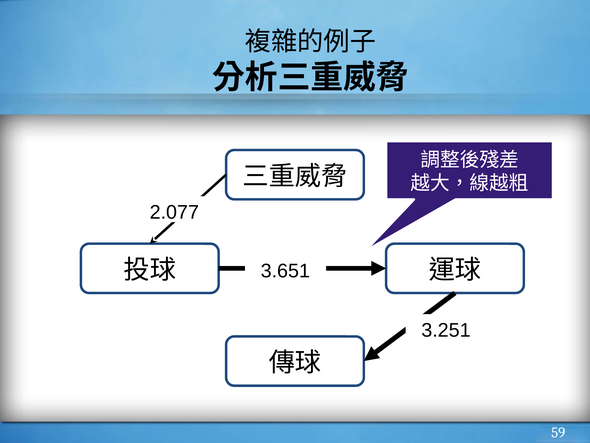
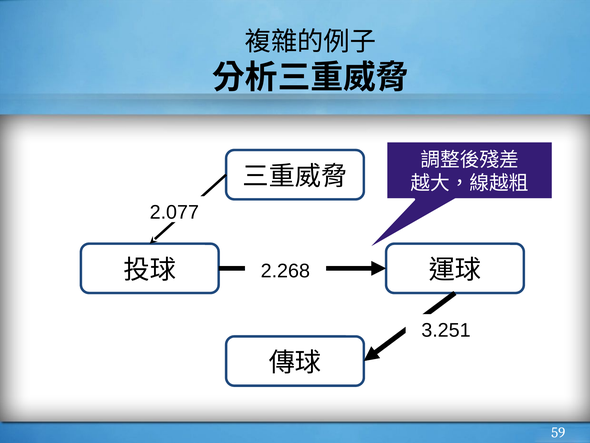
3.651: 3.651 -> 2.268 (286, 271)
